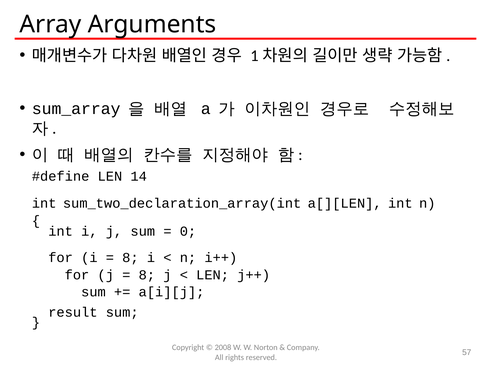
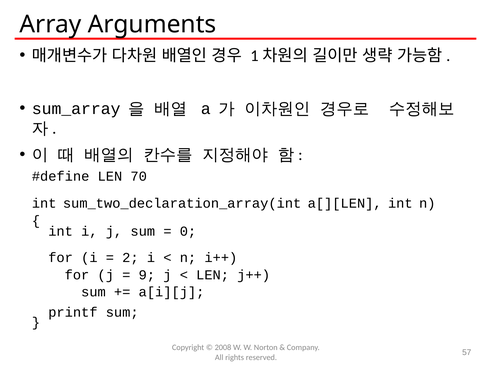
14: 14 -> 70 (139, 176)
8: 8 -> 2 (130, 258)
8: 8 -> 9 (147, 275)
result: result -> printf (73, 312)
